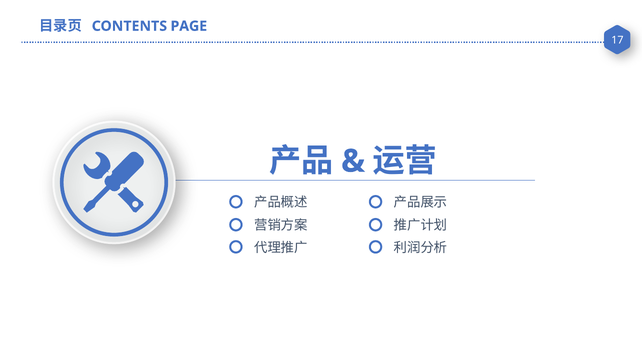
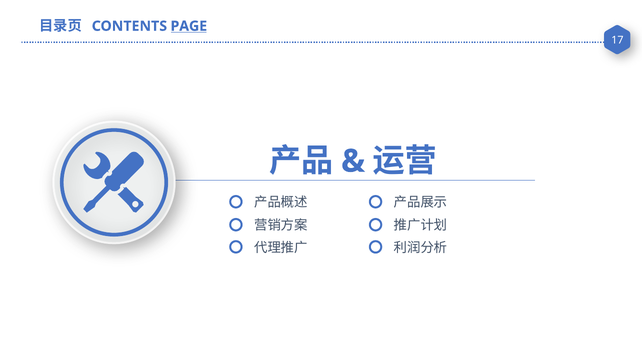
PAGE underline: none -> present (189, 26)
